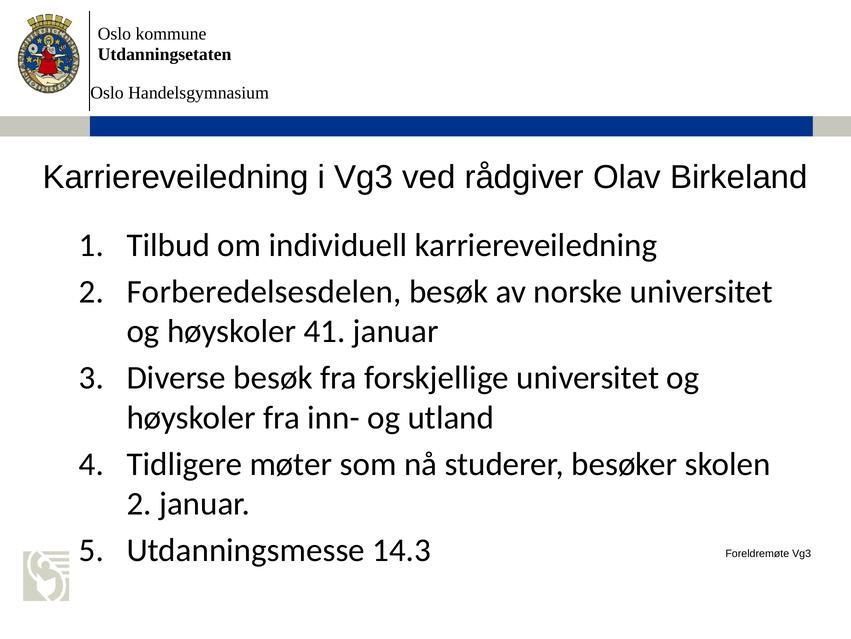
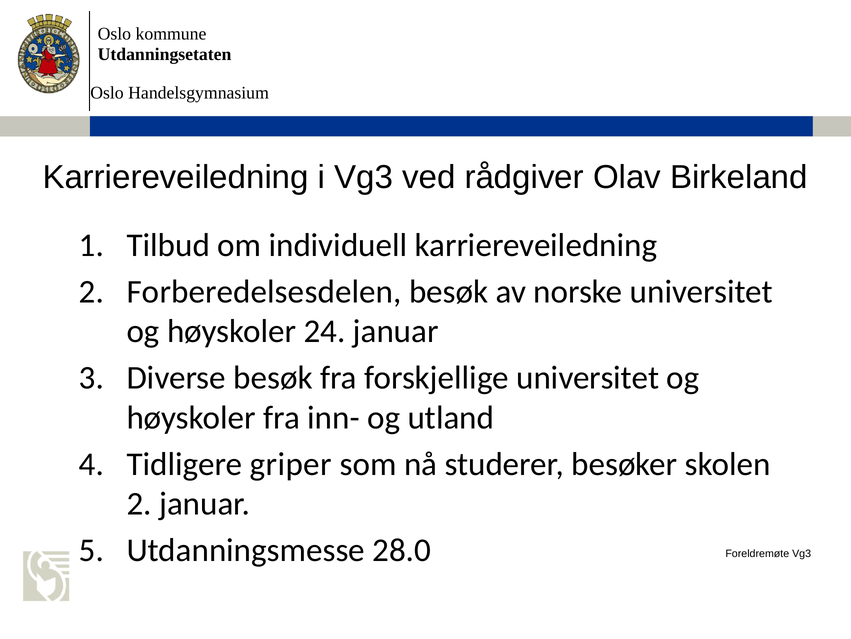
41: 41 -> 24 (325, 331)
møter: møter -> griper (291, 464)
14.3: 14.3 -> 28.0 (402, 550)
